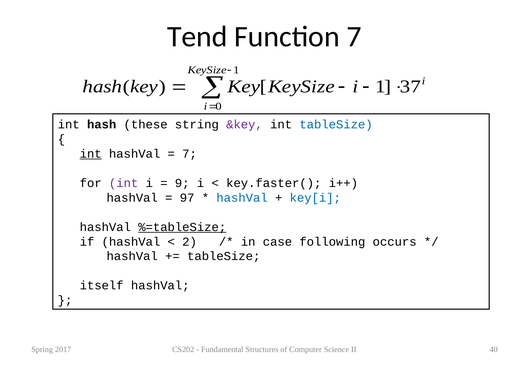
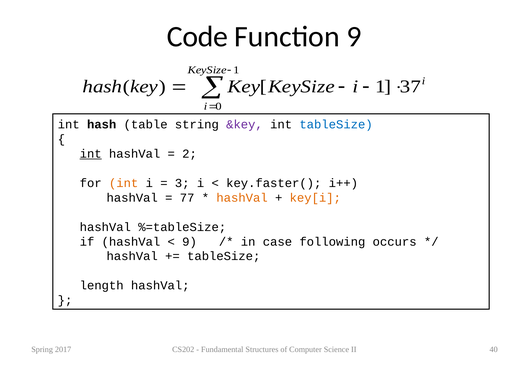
Tend: Tend -> Code (197, 37)
Function 7: 7 -> 9 (354, 37)
these: these -> table (146, 125)
7: 7 -> 2 (190, 154)
int colour: purple -> orange (124, 183)
9: 9 -> 3 (182, 183)
97: 97 -> 77 (187, 198)
hashVal colour: blue -> orange (242, 198)
key[i colour: blue -> orange (315, 198)
%=tableSize underline: present -> none (182, 227)
2: 2 -> 9 (190, 242)
itself: itself -> length (102, 286)
